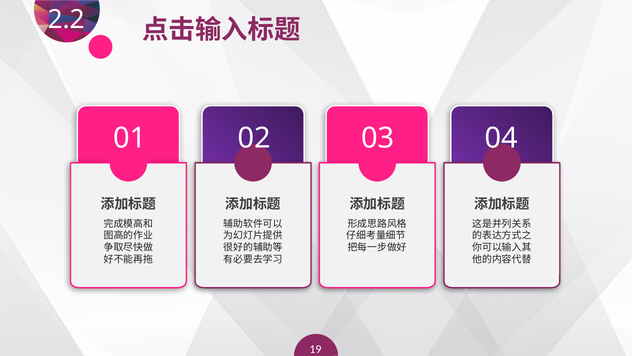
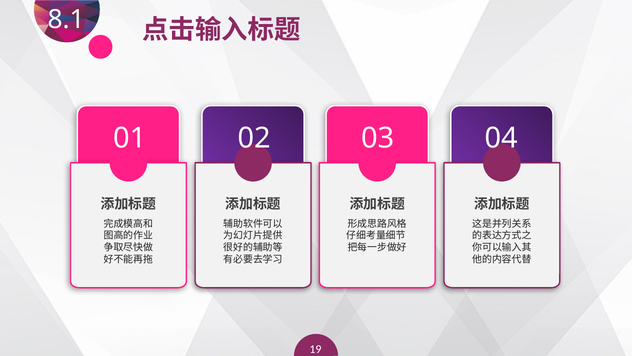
2.2: 2.2 -> 8.1 (66, 20)
